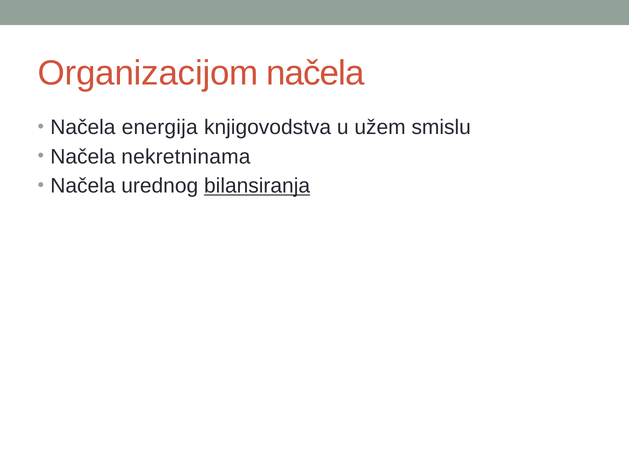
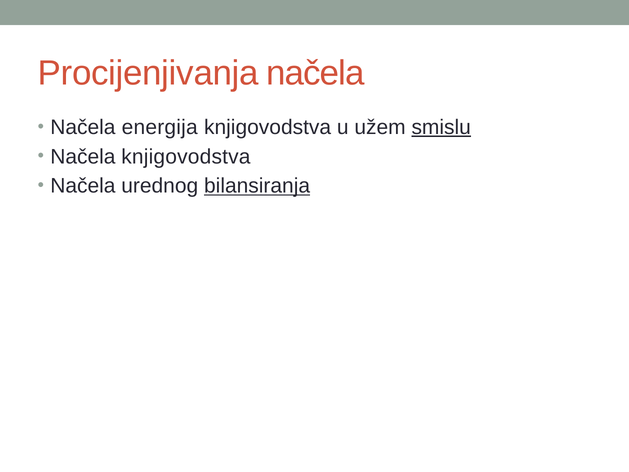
Organizacijom: Organizacijom -> Procijenjivanja (148, 73)
smislu underline: none -> present (441, 127)
Načela nekretninama: nekretninama -> knjigovodstva (186, 157)
